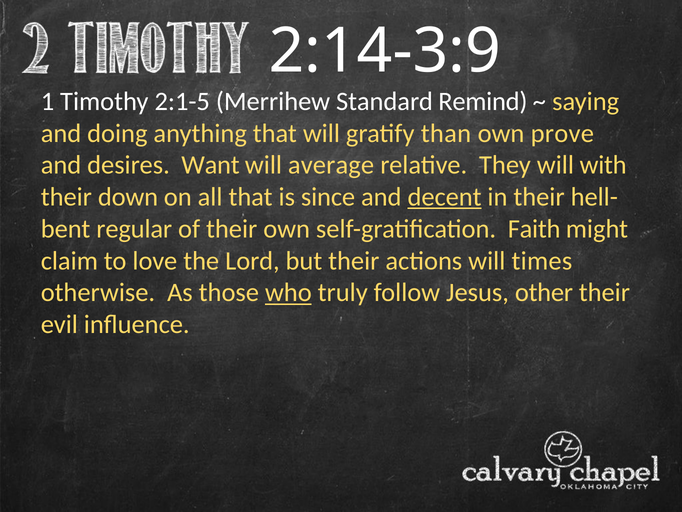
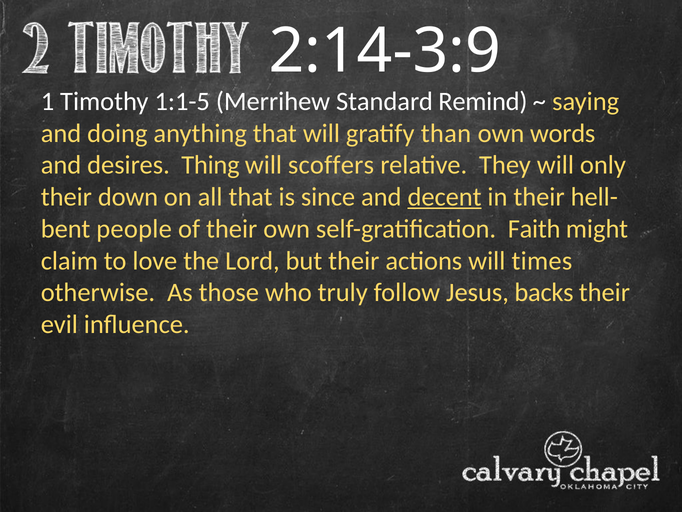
2:1-5: 2:1-5 -> 1:1-5 (182, 101)
prove: prove -> words (563, 133)
Want: Want -> Thing (210, 165)
average: average -> scoffers (331, 165)
with: with -> only (603, 165)
regular: regular -> people (134, 229)
who underline: present -> none (288, 292)
other: other -> backs (544, 292)
